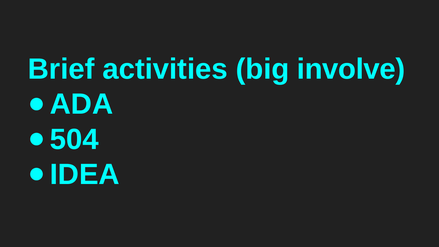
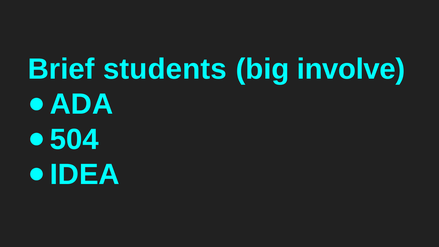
activities: activities -> students (165, 69)
